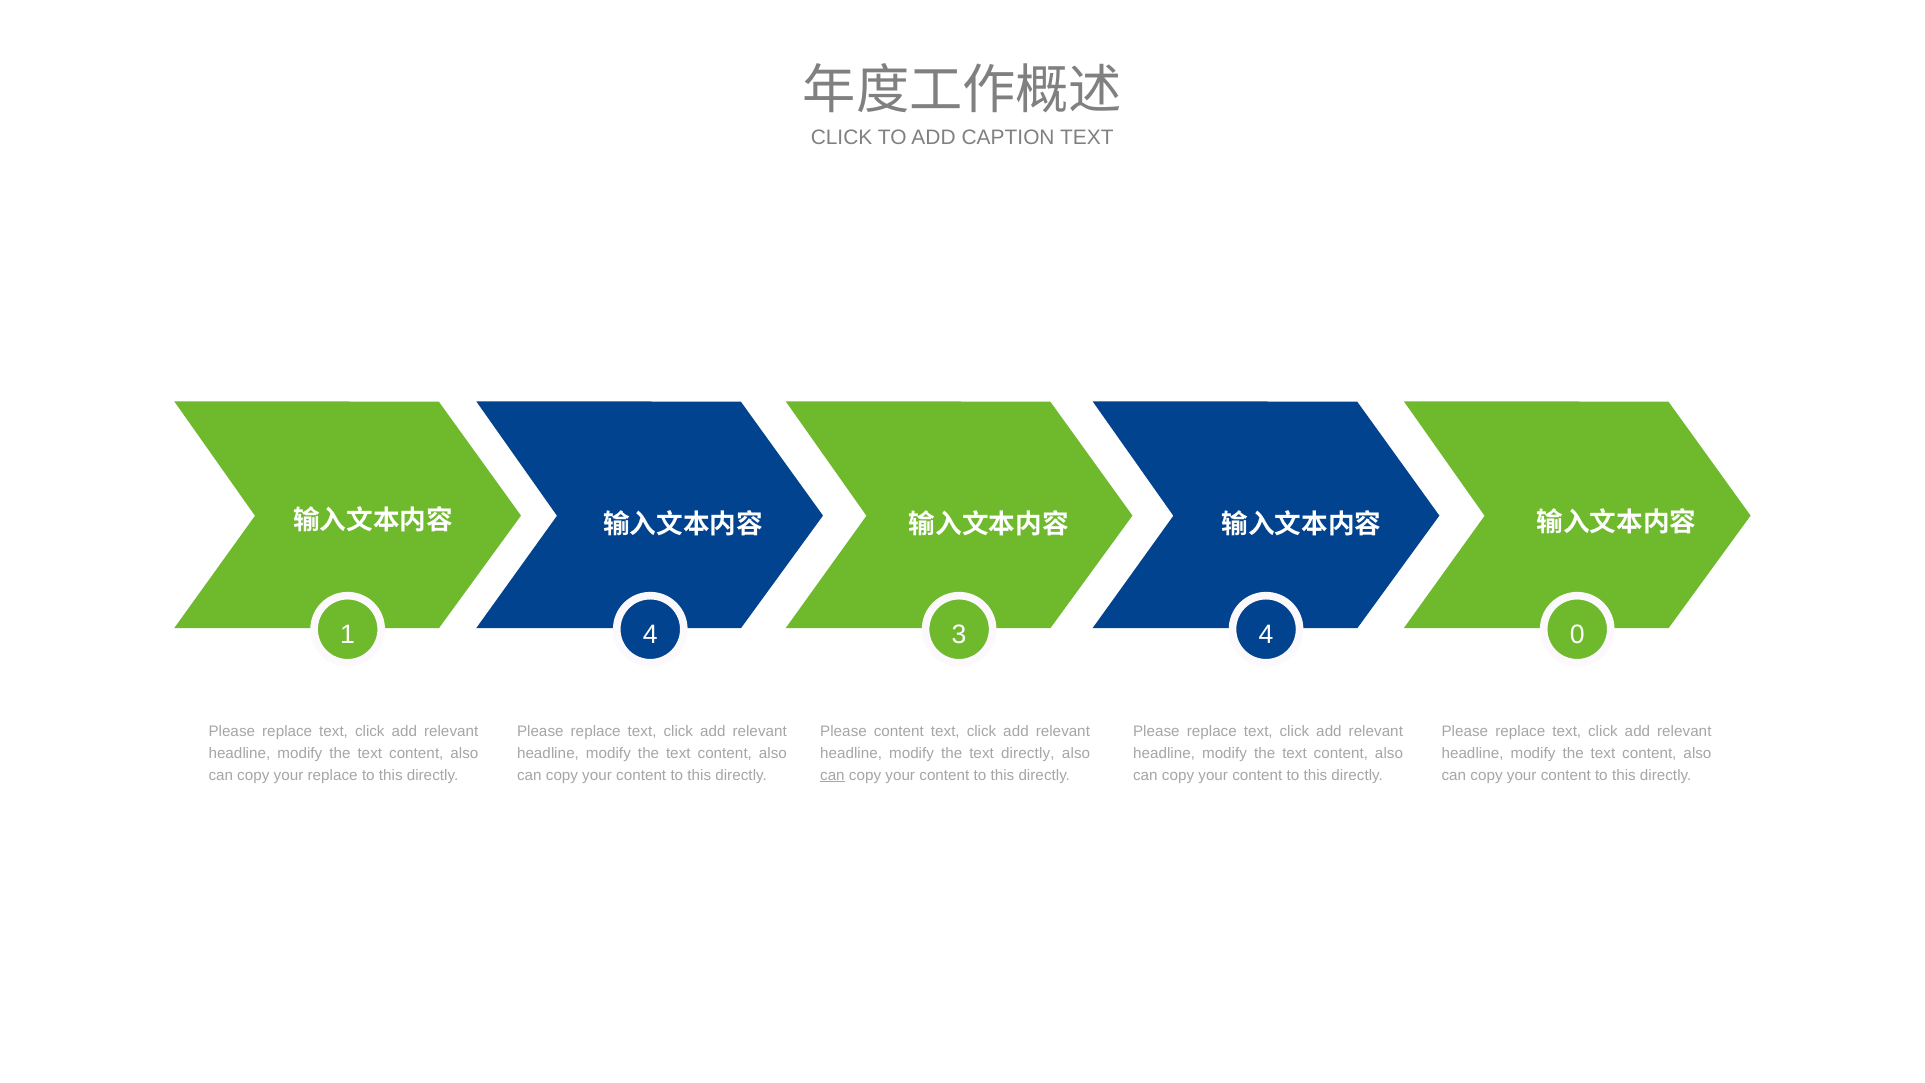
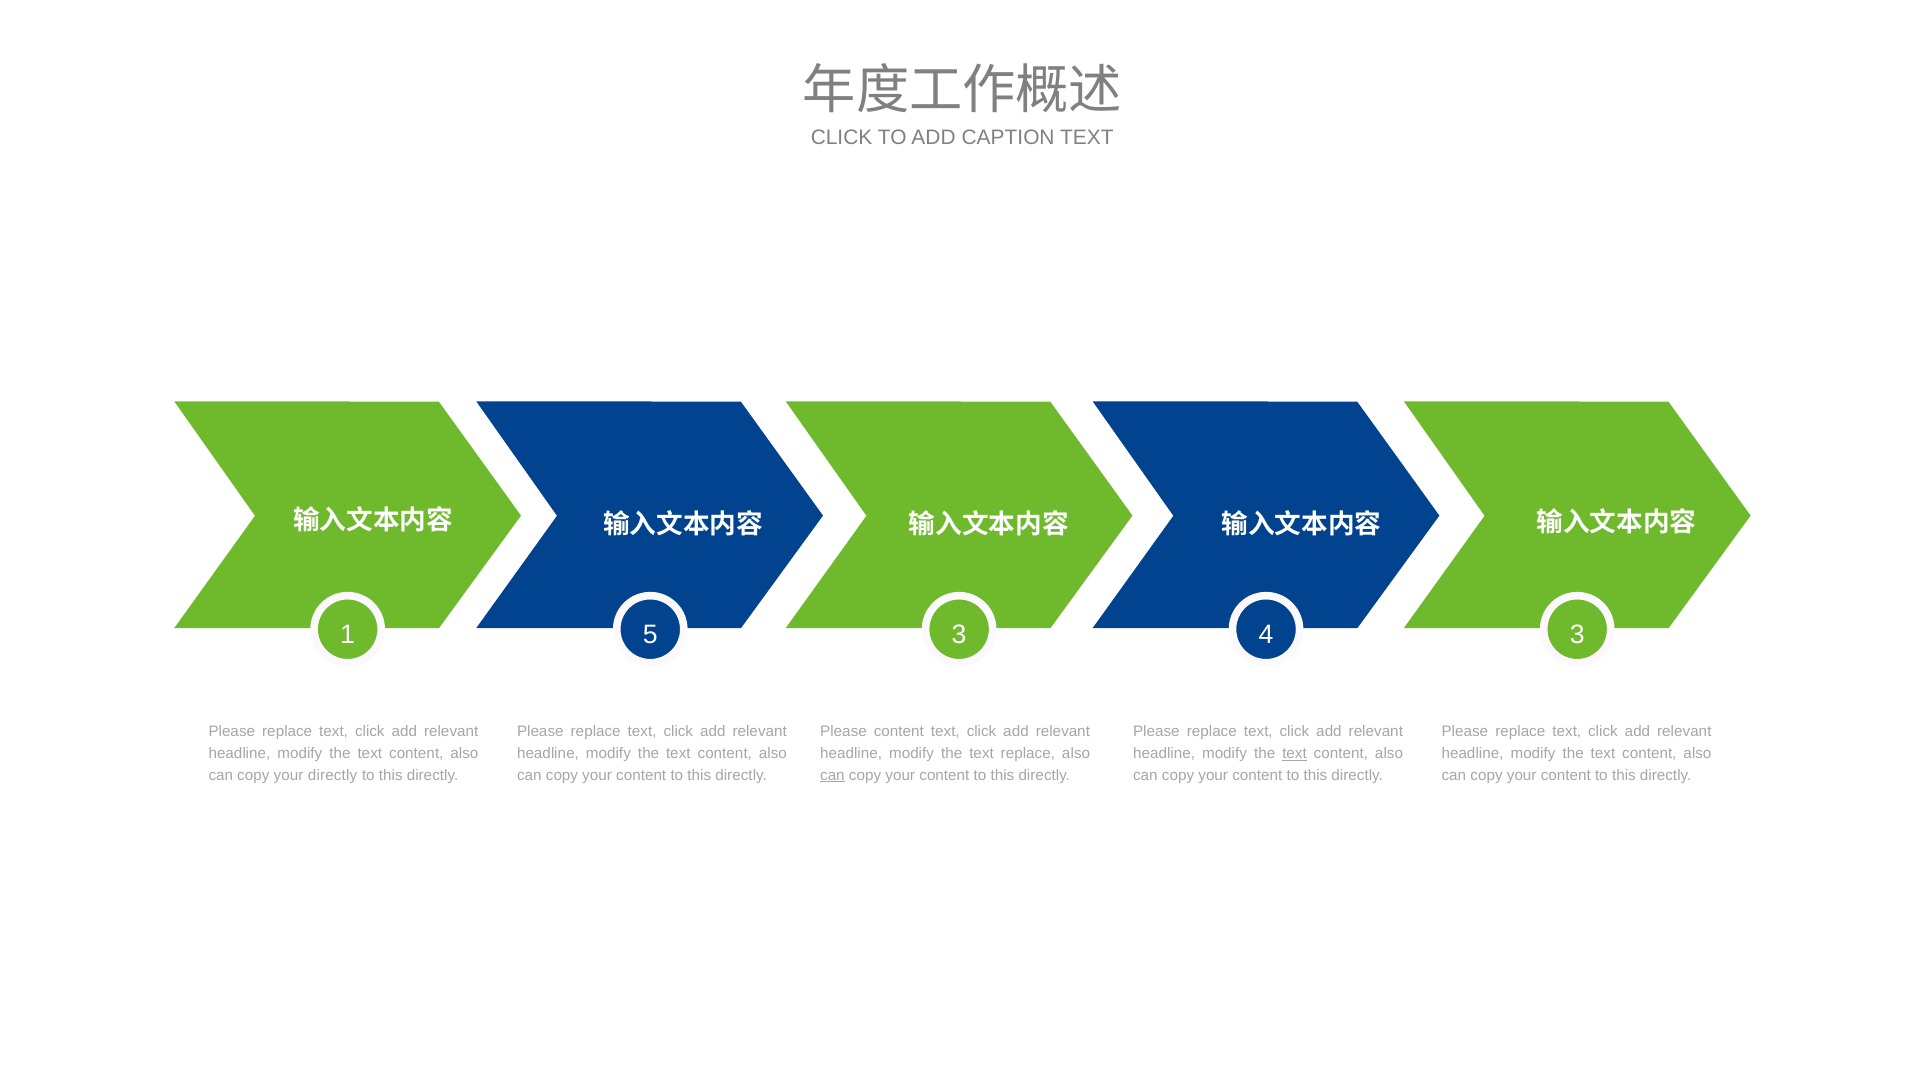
1 4: 4 -> 5 (650, 634)
4 0: 0 -> 3 (1577, 634)
text directly: directly -> replace (1028, 753)
text underline: none -> present (1294, 753)
your replace: replace -> directly (333, 775)
